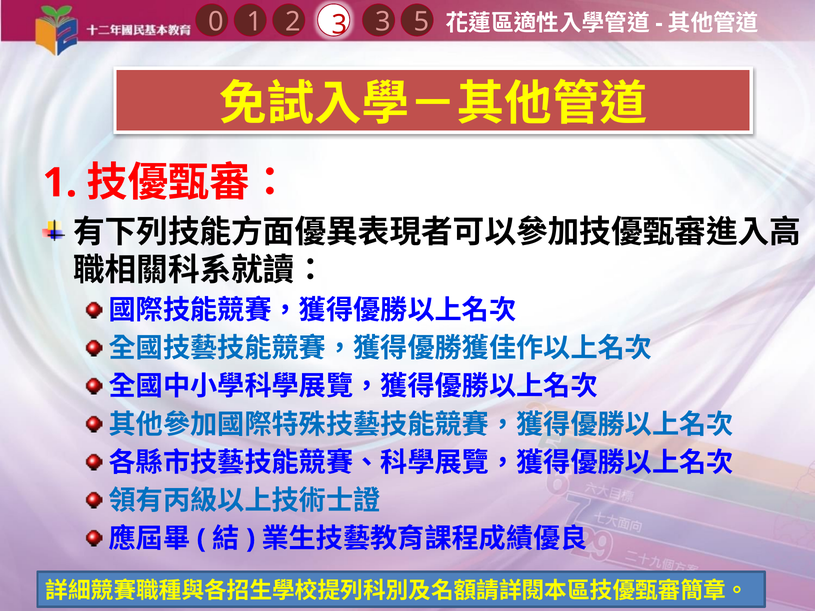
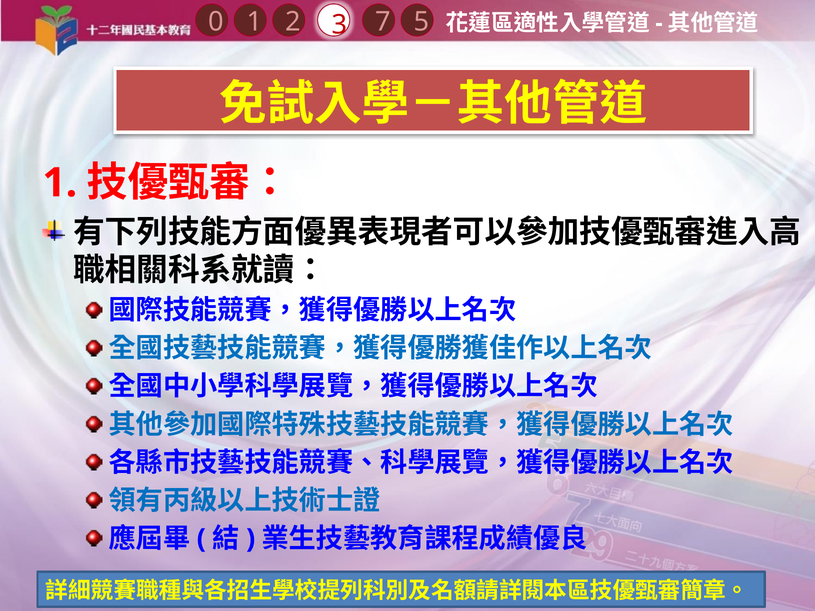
1 3: 3 -> 7 (383, 22)
